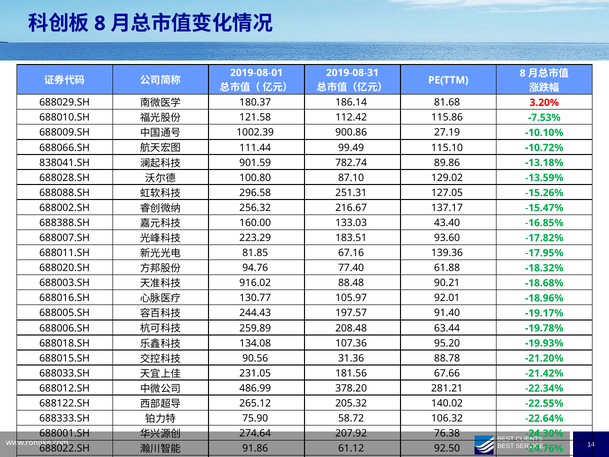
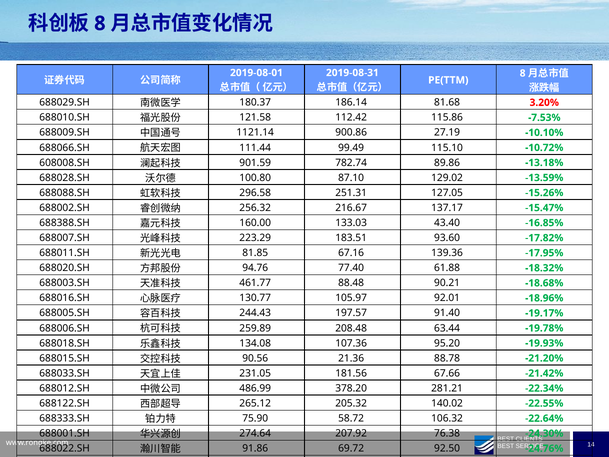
1002.39: 1002.39 -> 1121.14 (255, 133)
838041.SH: 838041.SH -> 608008.SH (65, 163)
916.02: 916.02 -> 461.77 (255, 283)
31.36: 31.36 -> 21.36 (351, 358)
61.12: 61.12 -> 69.72 (351, 448)
